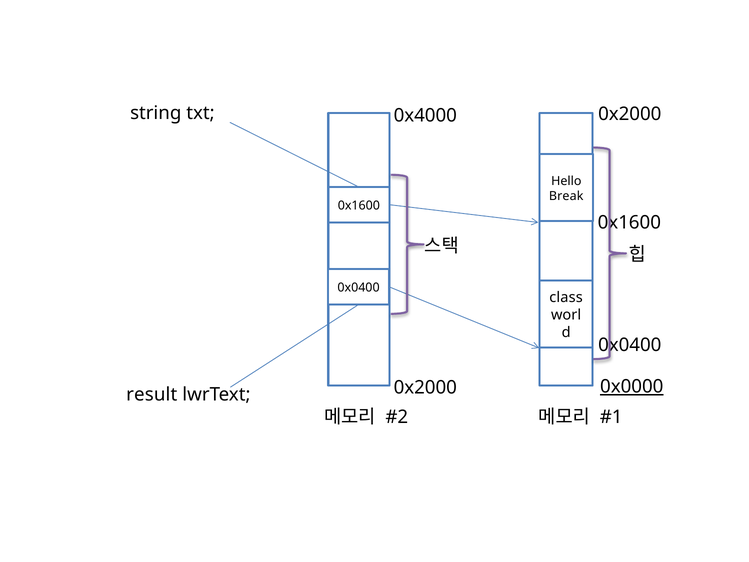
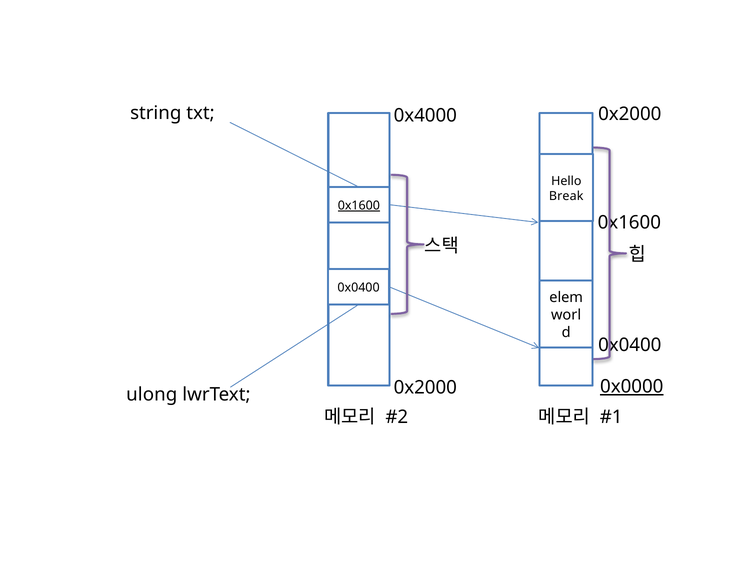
0x1600 underline: none -> present (359, 205)
class: class -> elem (566, 297)
result: result -> ulong (152, 394)
